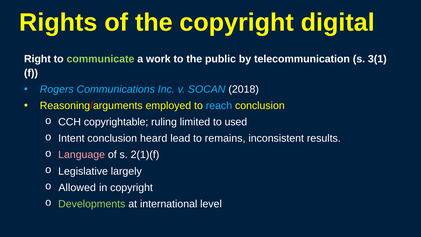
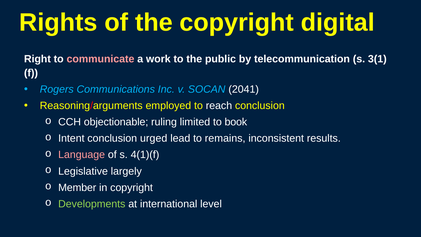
communicate colour: light green -> pink (101, 59)
2018: 2018 -> 2041 (244, 89)
reach colour: light blue -> white (219, 106)
copyrightable: copyrightable -> objectionable (116, 122)
used: used -> book (236, 122)
heard: heard -> urged (154, 138)
2(1)(f: 2(1)(f -> 4(1)(f (145, 155)
Allowed: Allowed -> Member (77, 187)
